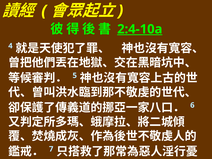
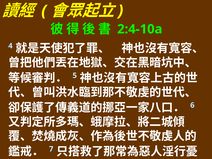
2:4-10a underline: present -> none (140, 29)
